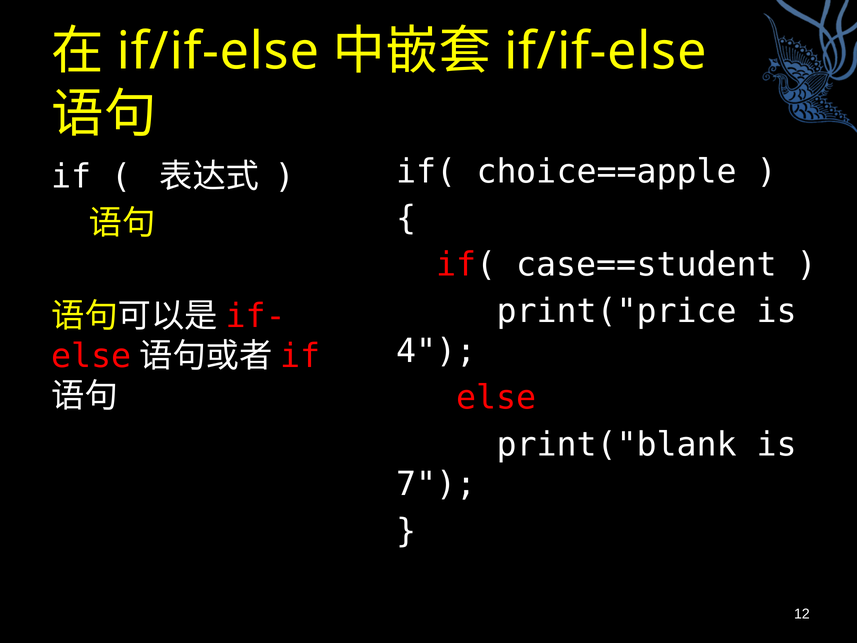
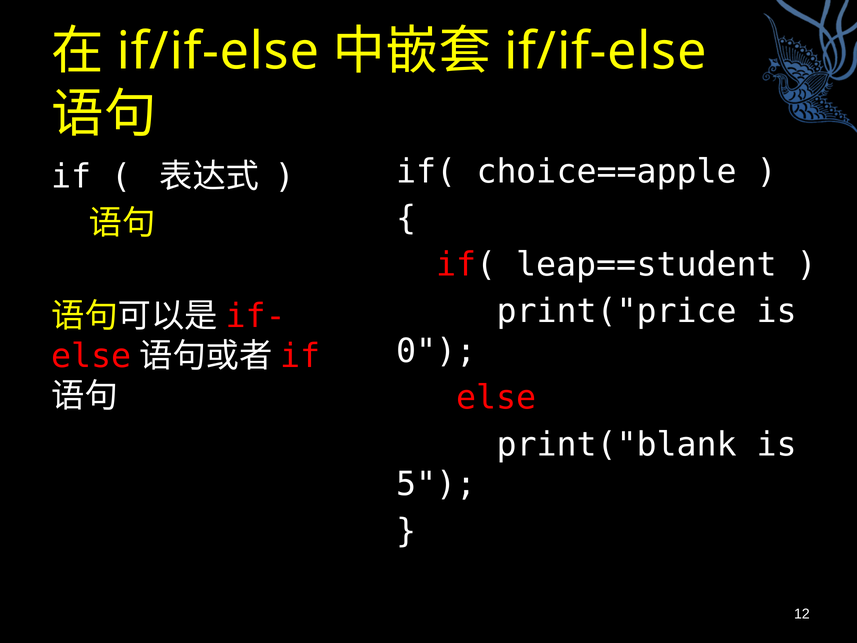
case==student: case==student -> leap==student (647, 265)
4: 4 -> 0 (436, 351)
7: 7 -> 5 (436, 484)
